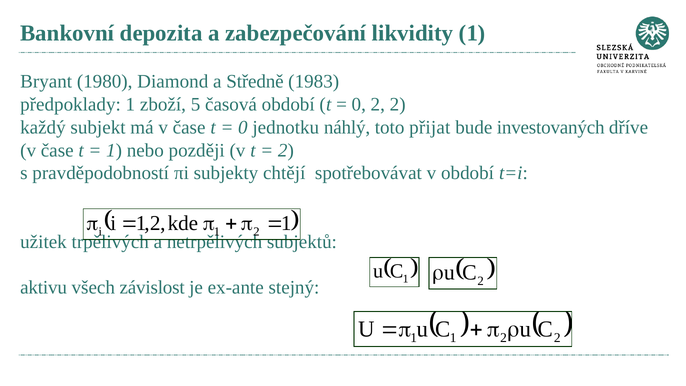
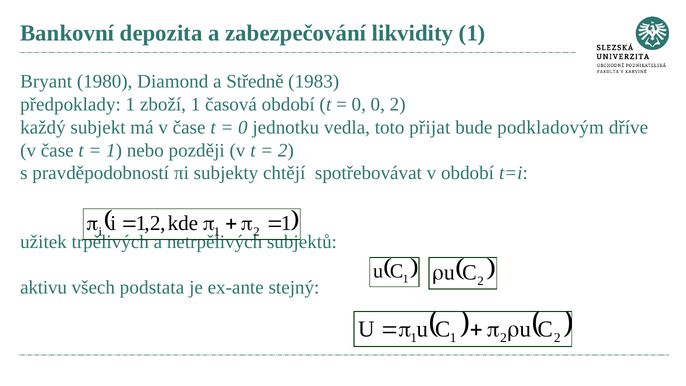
zboží 5: 5 -> 1 (196, 104)
0 2: 2 -> 0 (378, 104)
náhlý: náhlý -> vedla (347, 127)
investovaných: investovaných -> podkladovým (551, 127)
závislost: závislost -> podstata (152, 287)
